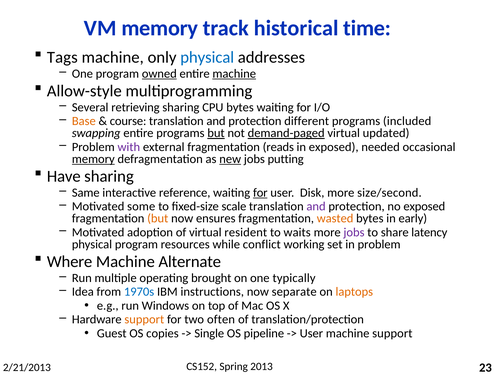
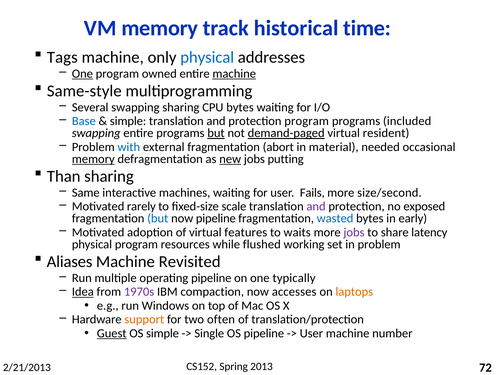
One underline: none -> present (82, 74)
owned underline: present -> none (159, 74)
Allow-style: Allow-style -> Same-style (84, 91)
Several retrieving: retrieving -> swapping (135, 108)
Base colour: orange -> blue (84, 121)
course: course -> simple (128, 121)
protection different: different -> program (307, 121)
updated: updated -> resident (386, 133)
with colour: purple -> blue (129, 147)
reads: reads -> abort (278, 147)
in exposed: exposed -> material (334, 147)
Have: Have -> Than (64, 177)
reference: reference -> machines (185, 193)
for underline: present -> none (260, 193)
Disk: Disk -> Fails (312, 193)
some: some -> rarely (141, 207)
but colour: orange -> blue (158, 219)
now ensures: ensures -> pipeline (216, 219)
wasted colour: orange -> blue (335, 219)
resident: resident -> features (246, 233)
conflict: conflict -> flushed (262, 245)
Where: Where -> Aliases (70, 262)
Alternate: Alternate -> Revisited (190, 262)
operating brought: brought -> pipeline (211, 279)
Idea underline: none -> present (83, 292)
1970s colour: blue -> purple (139, 292)
instructions: instructions -> compaction (212, 292)
separate: separate -> accesses (294, 292)
Guest underline: none -> present (112, 334)
OS copies: copies -> simple (163, 334)
machine support: support -> number (392, 334)
23: 23 -> 72 (485, 368)
